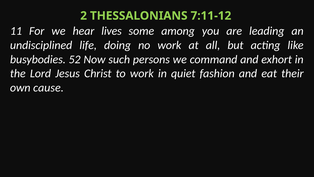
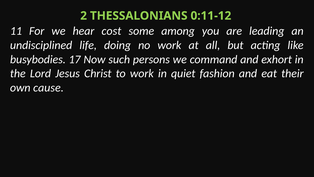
7:11-12: 7:11-12 -> 0:11-12 (211, 16)
lives: lives -> cost (111, 31)
52: 52 -> 17 (75, 59)
